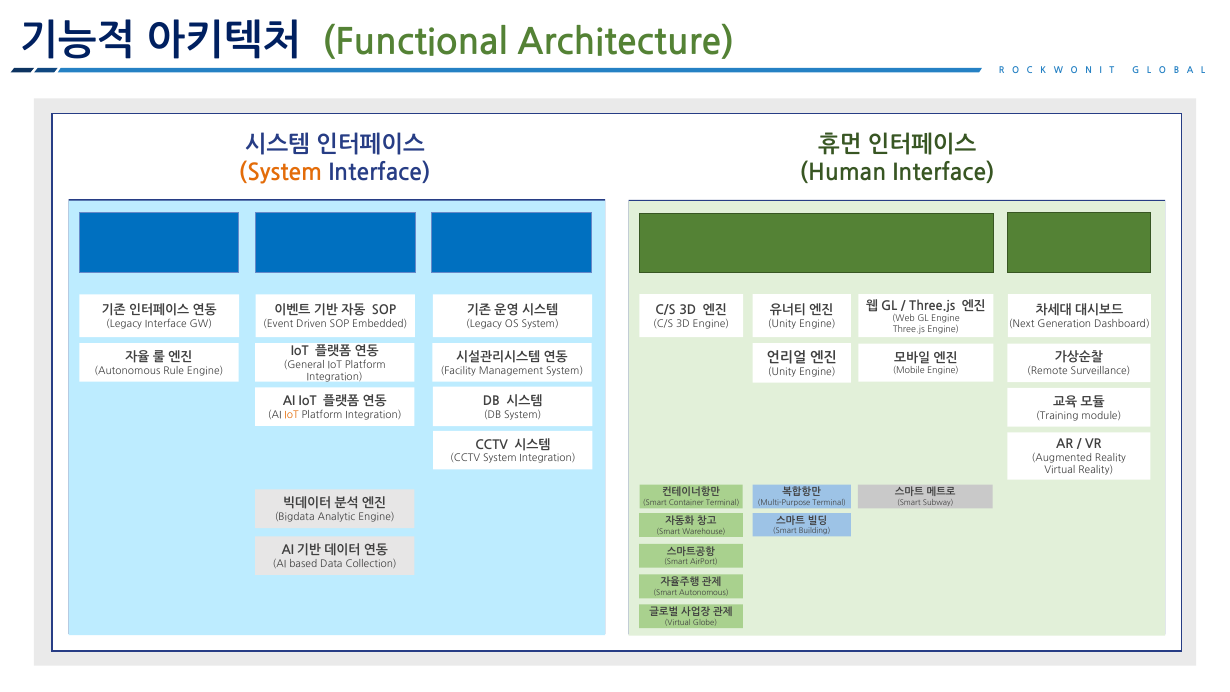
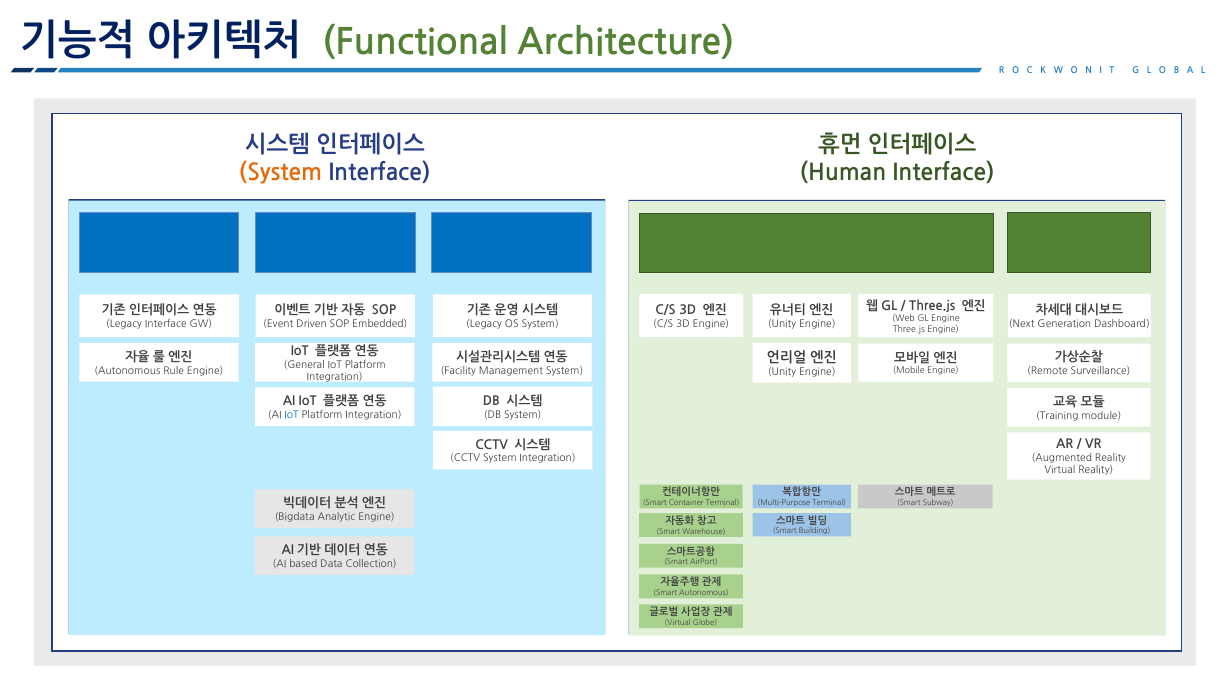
IoT colour: orange -> blue (292, 415)
